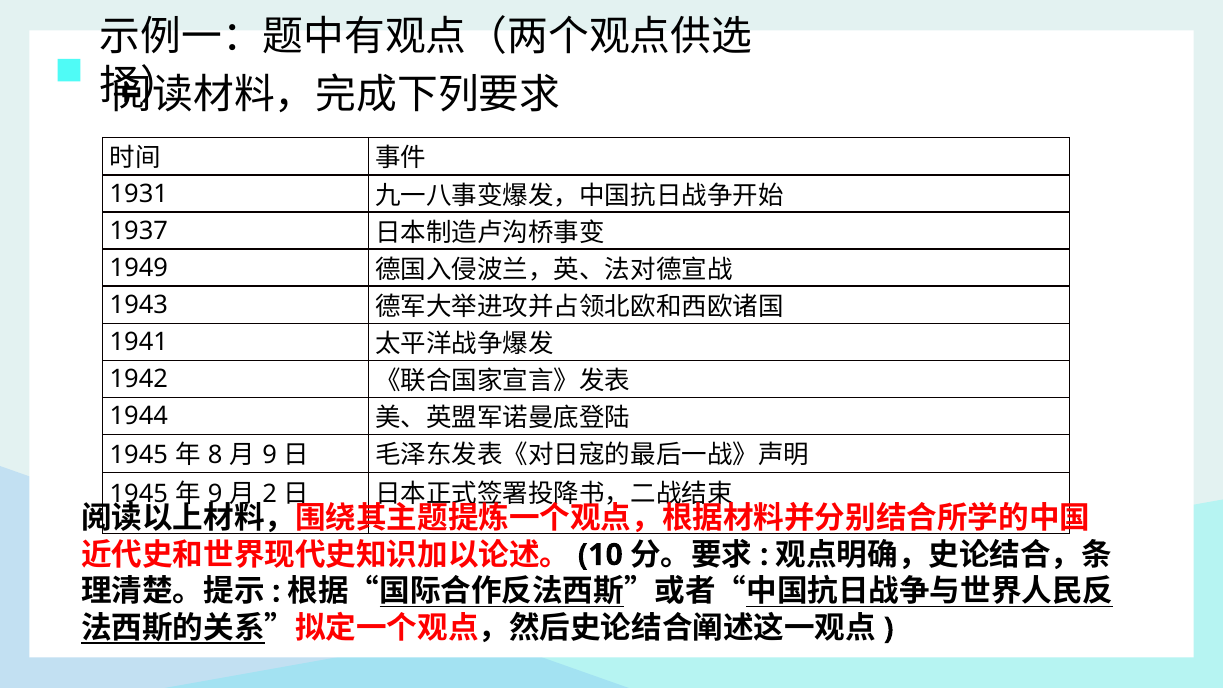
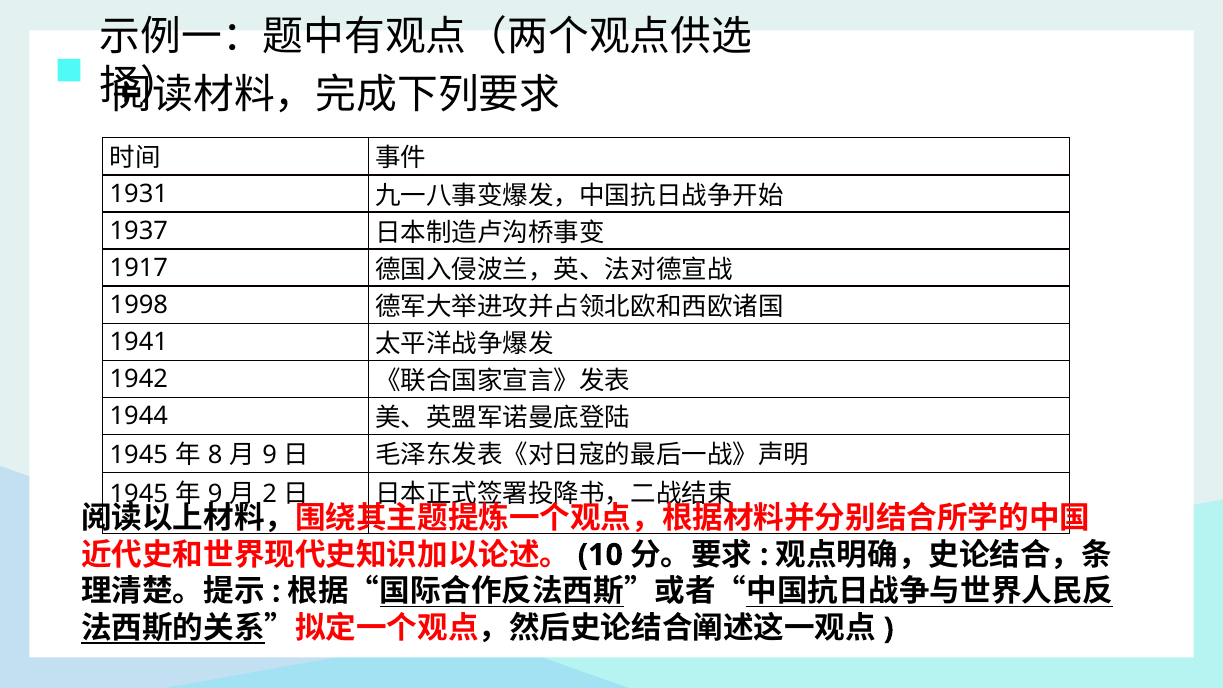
1949: 1949 -> 1917 (139, 268)
1943: 1943 -> 1998 (139, 305)
